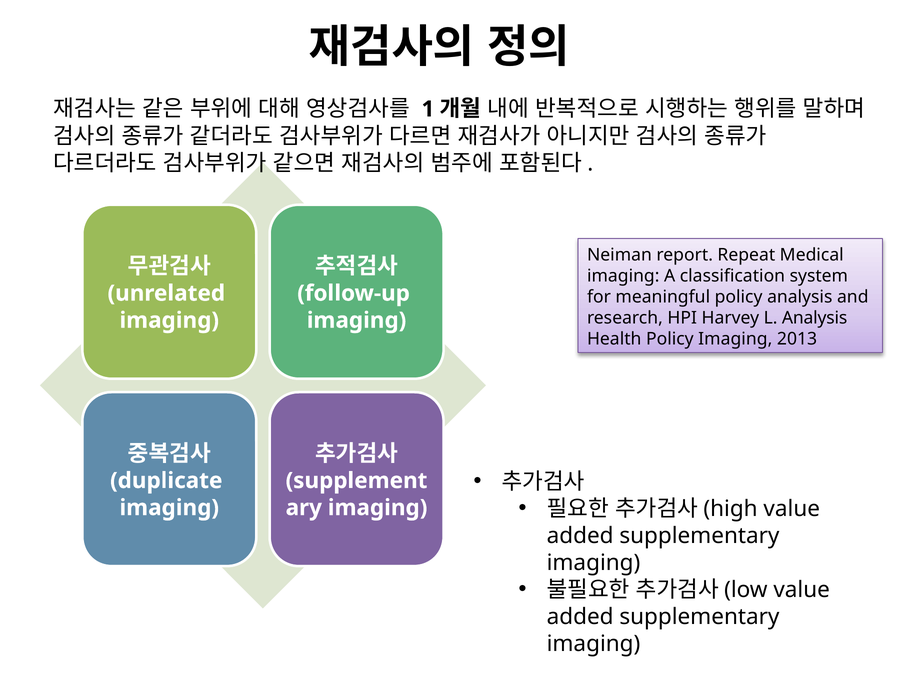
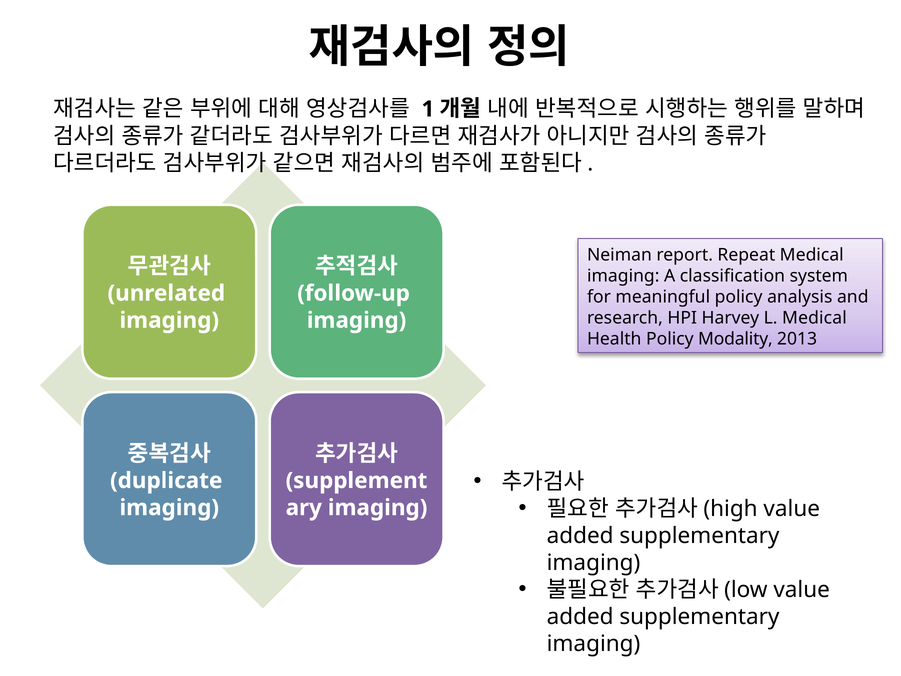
L Analysis: Analysis -> Medical (814, 318)
Policy Imaging: Imaging -> Modality (735, 339)
